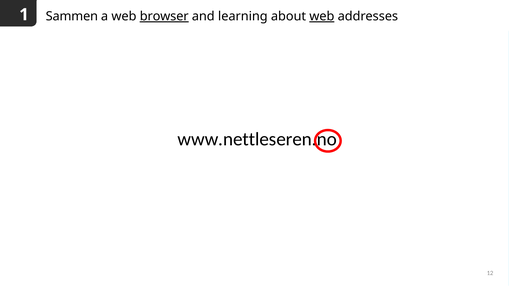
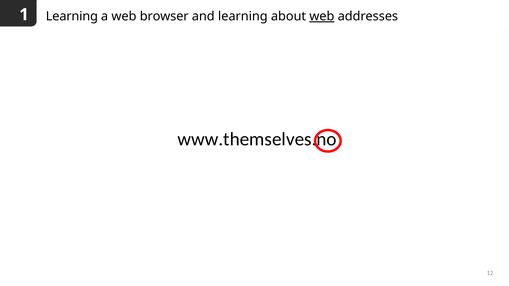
Sammen: Sammen -> Learning (72, 16)
browser underline: present -> none (164, 16)
www.nettleseren.no: www.nettleseren.no -> www.themselves.no (257, 139)
